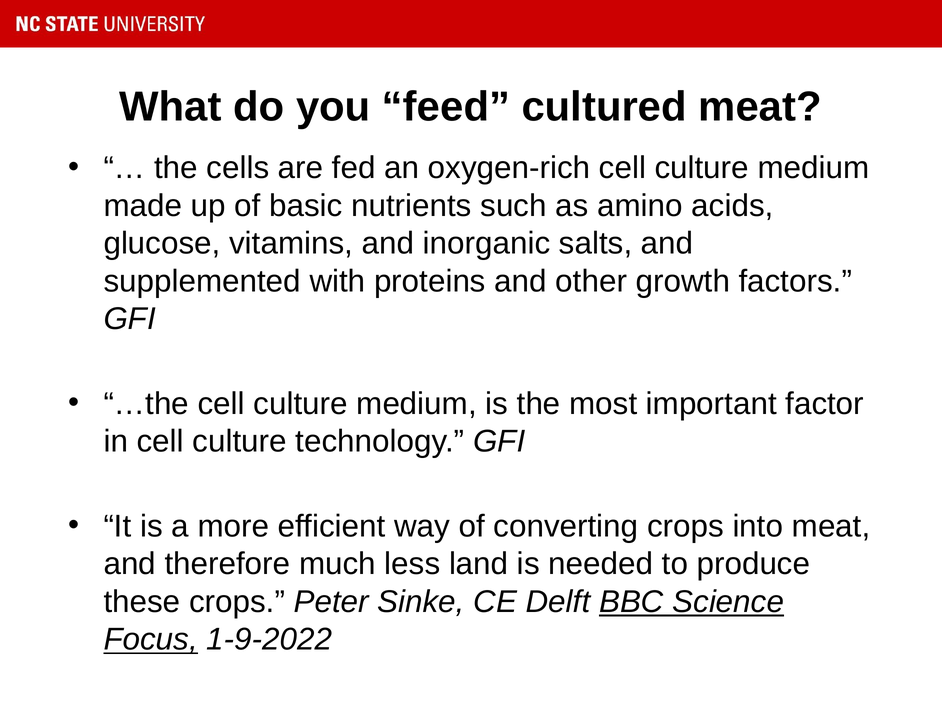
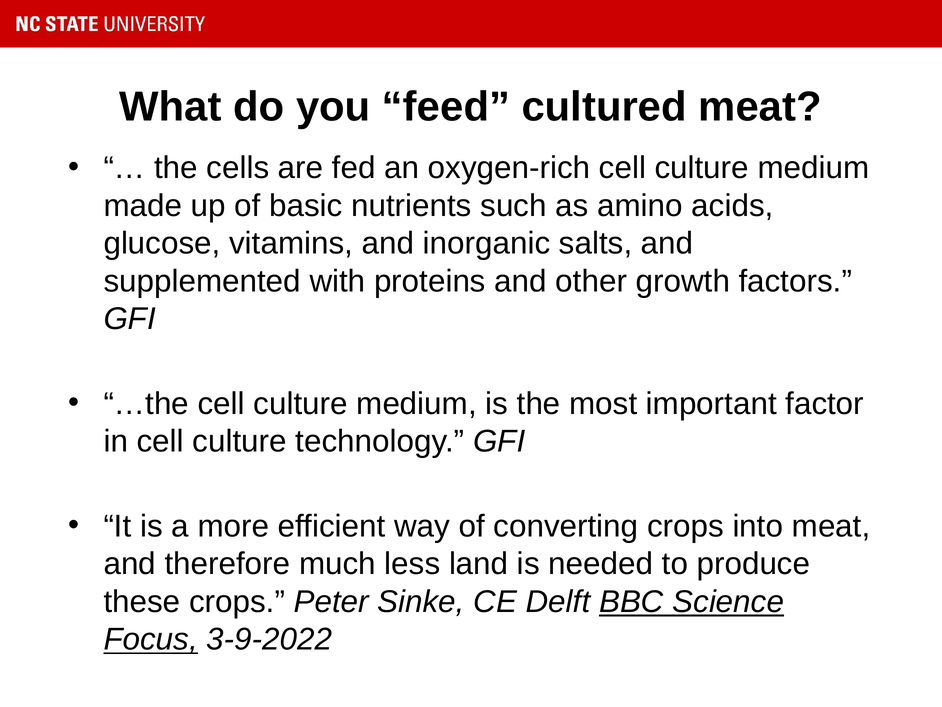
1-9-2022: 1-9-2022 -> 3-9-2022 (269, 639)
